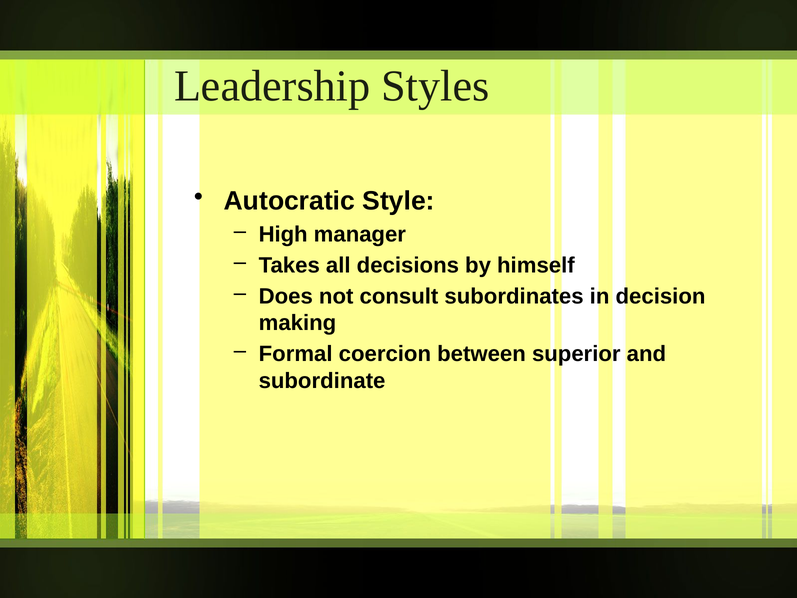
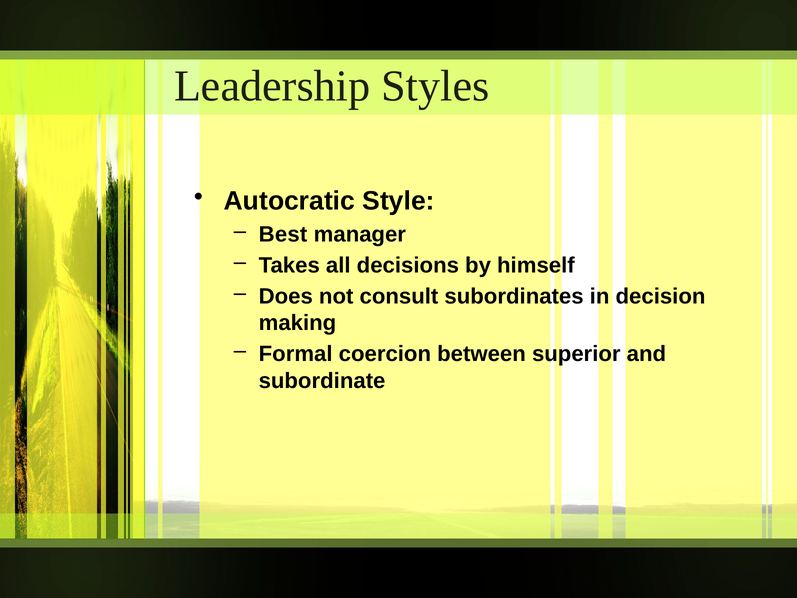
High: High -> Best (283, 234)
